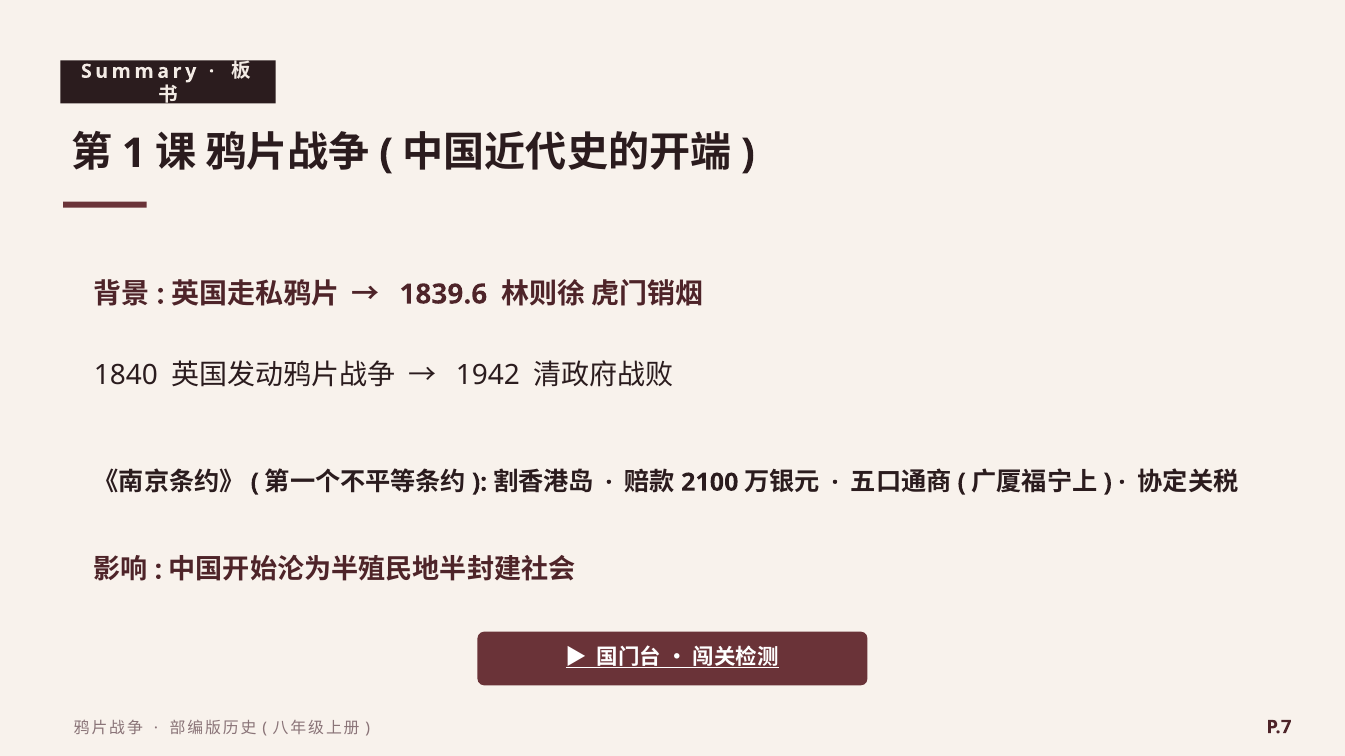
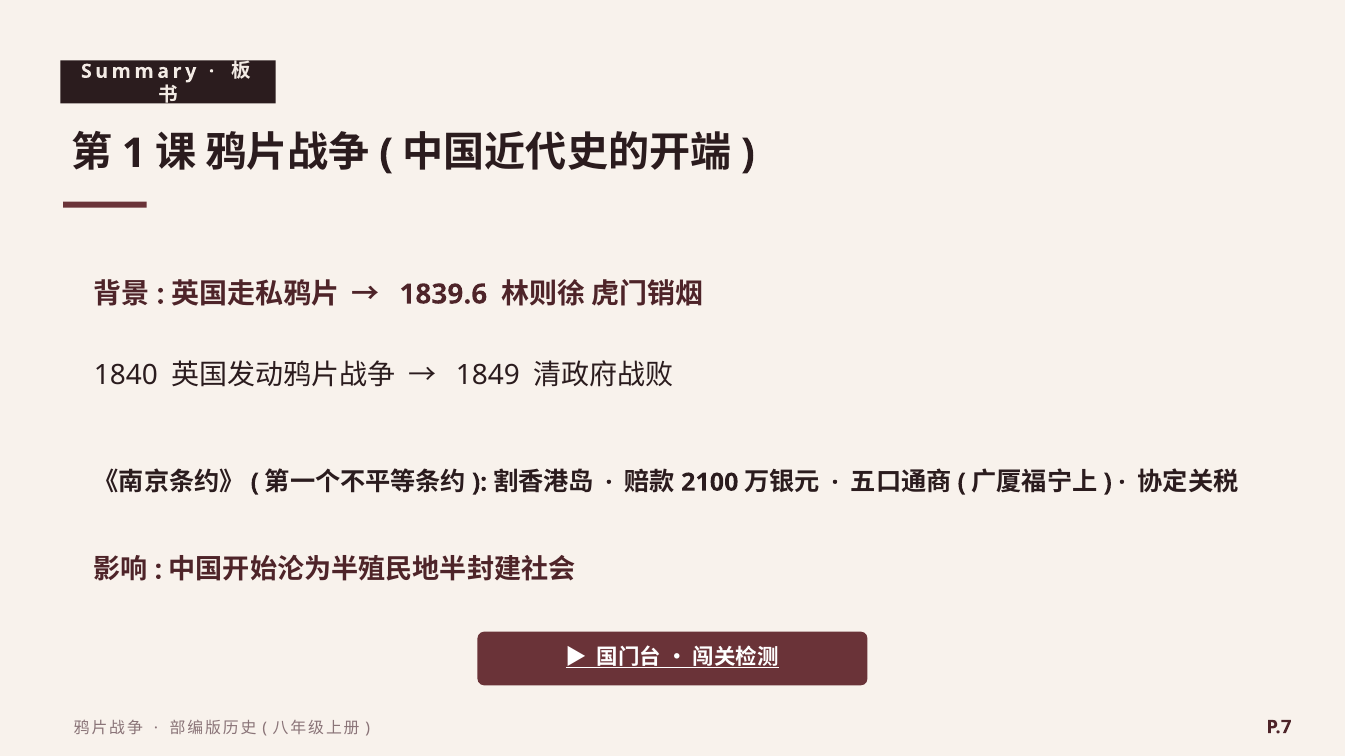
1942: 1942 -> 1849 (488, 375)
